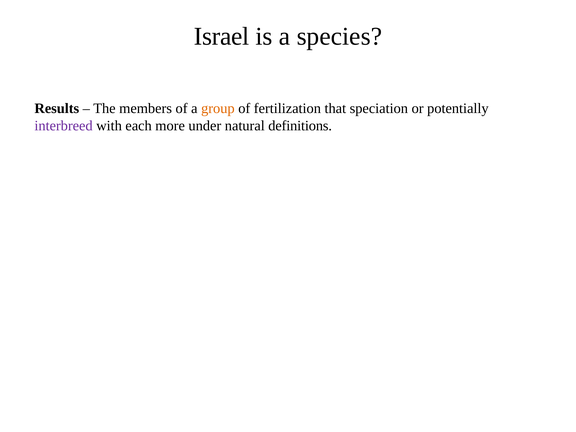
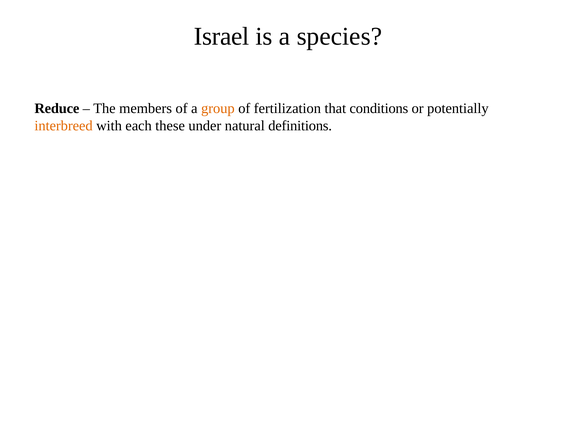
Results: Results -> Reduce (57, 108)
speciation: speciation -> conditions (379, 108)
interbreed colour: purple -> orange (64, 126)
more: more -> these (170, 126)
